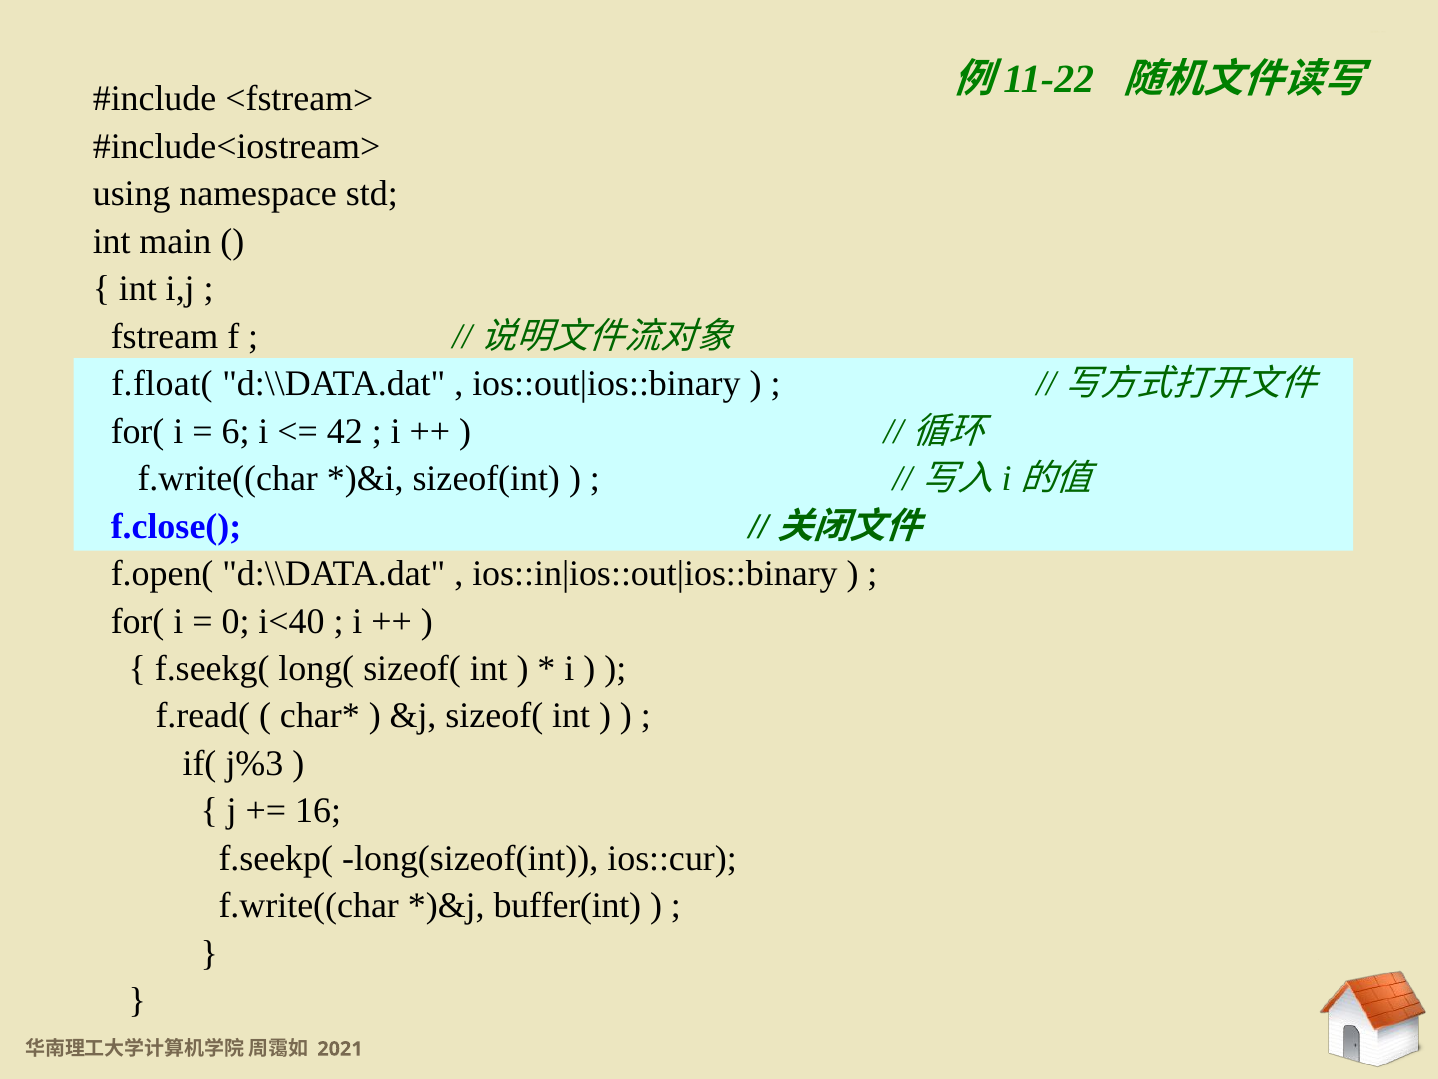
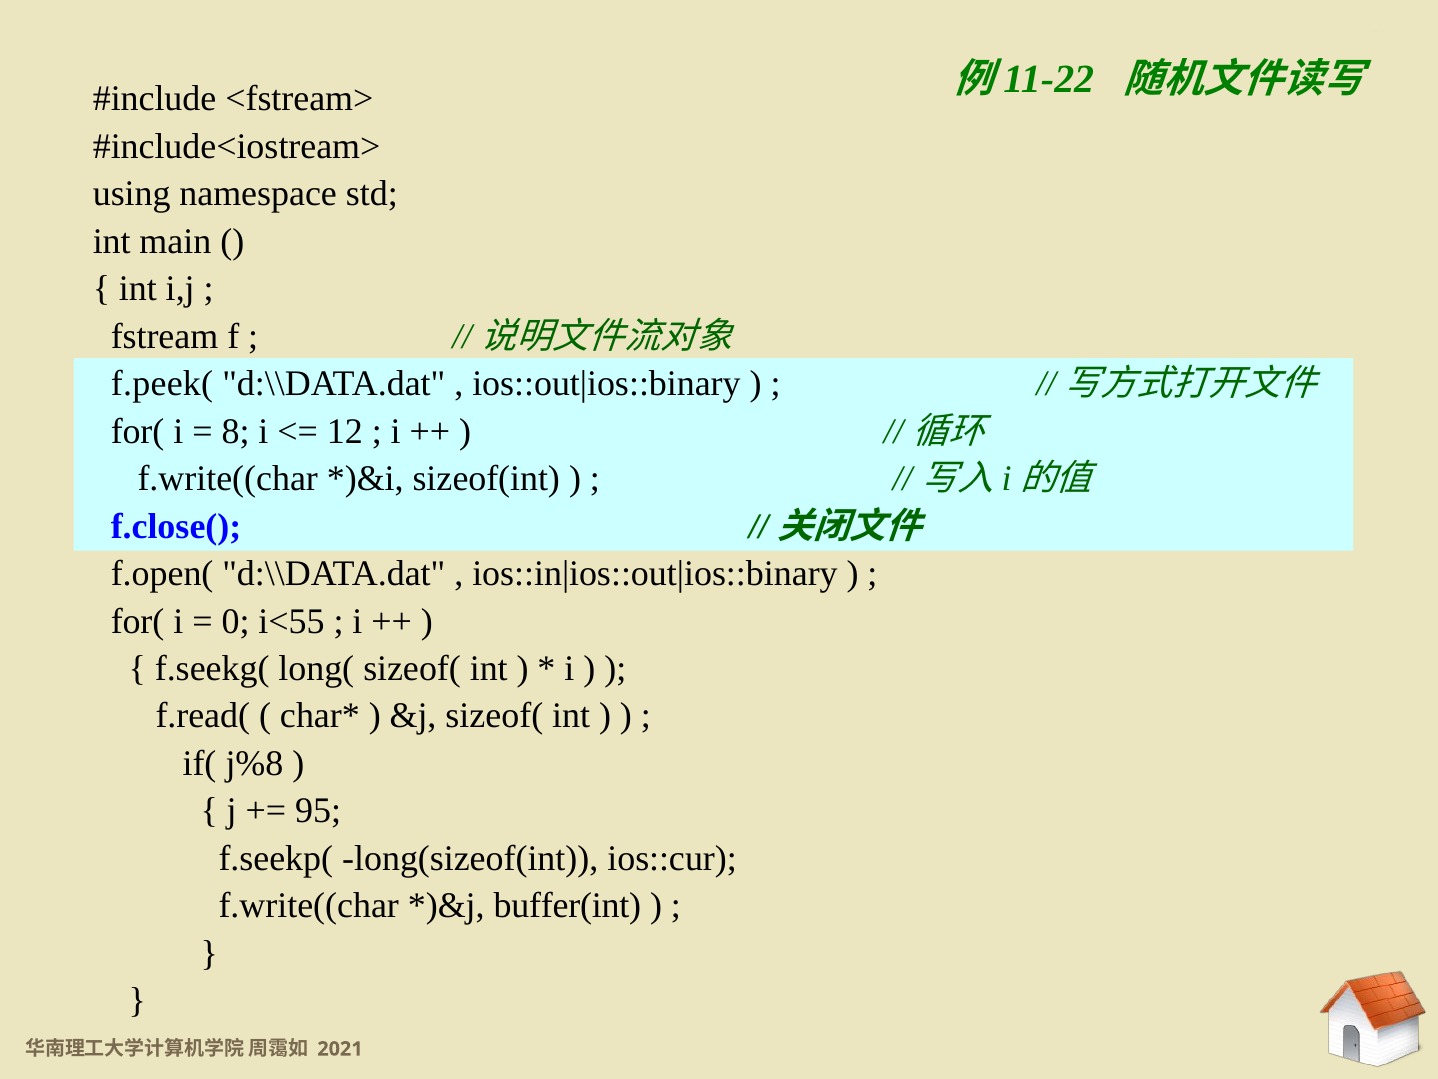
f.float(: f.float( -> f.peek( (162, 384)
6: 6 -> 8 (236, 431)
42: 42 -> 12 (345, 431)
i<40: i<40 -> i<55 (292, 621)
j%3: j%3 -> j%8 (254, 763)
16: 16 -> 95 (318, 811)
